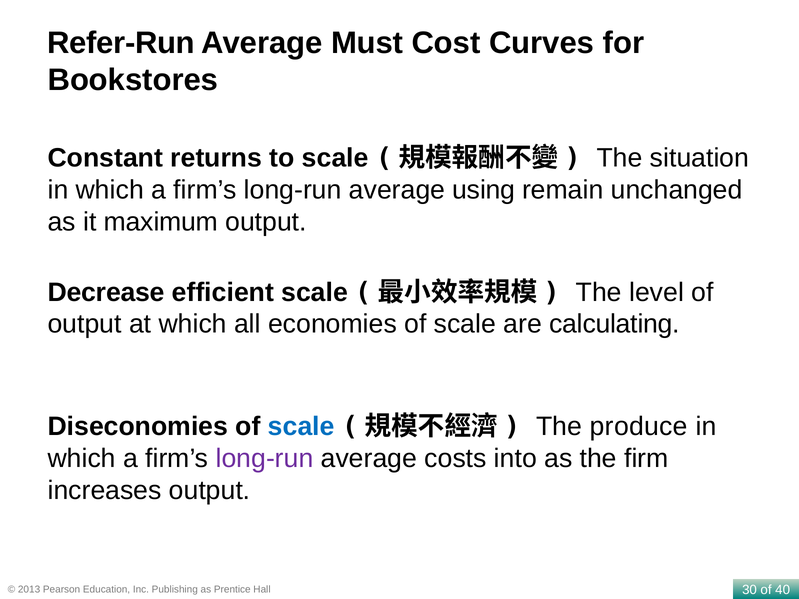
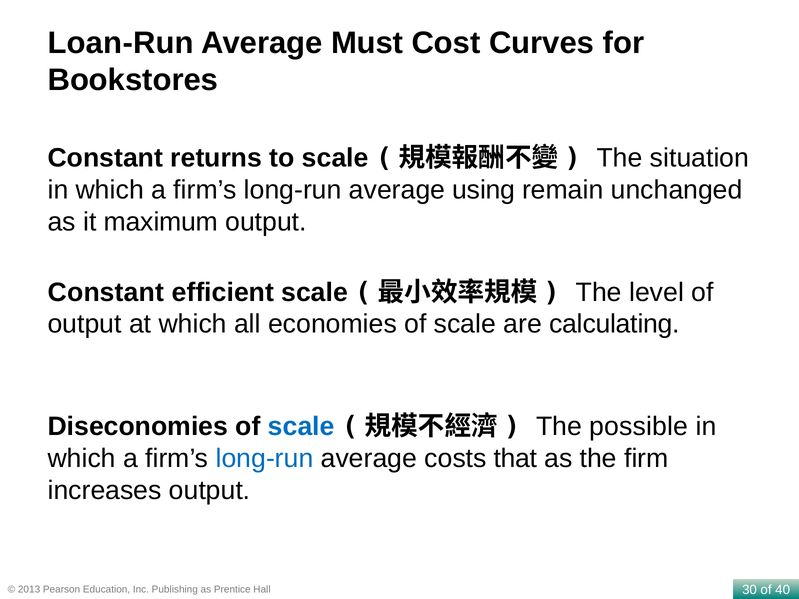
Refer-Run: Refer-Run -> Loan-Run (121, 43)
Decrease: Decrease -> Constant (106, 292)
produce: produce -> possible (639, 427)
long-run colour: purple -> blue (265, 459)
into: into -> that (516, 459)
